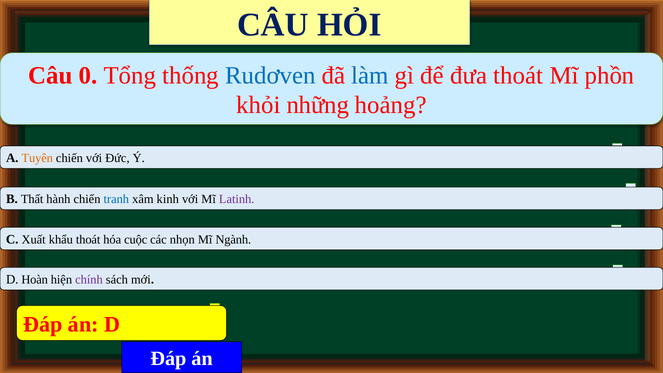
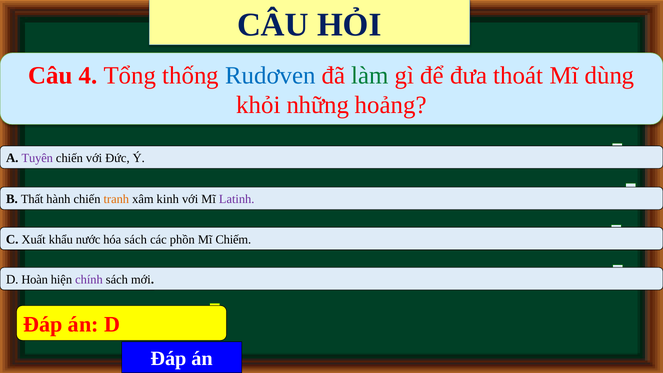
0: 0 -> 4 (88, 75)
làm colour: blue -> green (370, 75)
phồn: phồn -> dùng (610, 75)
Tuyên colour: orange -> purple (37, 158)
tranh colour: blue -> orange (116, 199)
khẩu thoát: thoát -> nước (88, 240)
hóa cuộc: cuộc -> sách (136, 240)
nhọn: nhọn -> phồn (182, 240)
Ngành: Ngành -> Chiếm (233, 240)
